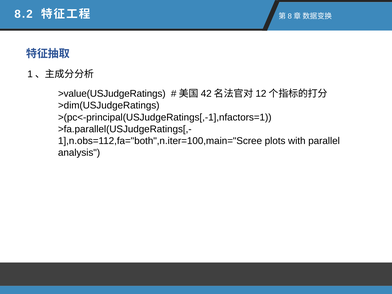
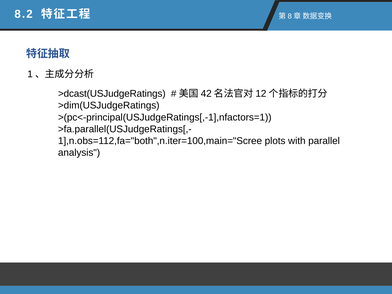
>value(USJudgeRatings: >value(USJudgeRatings -> >dcast(USJudgeRatings (112, 94)
